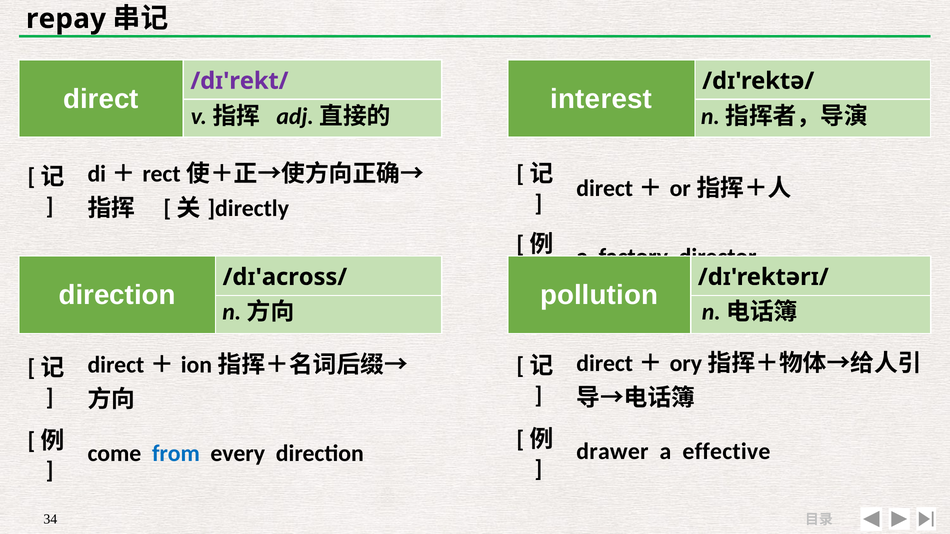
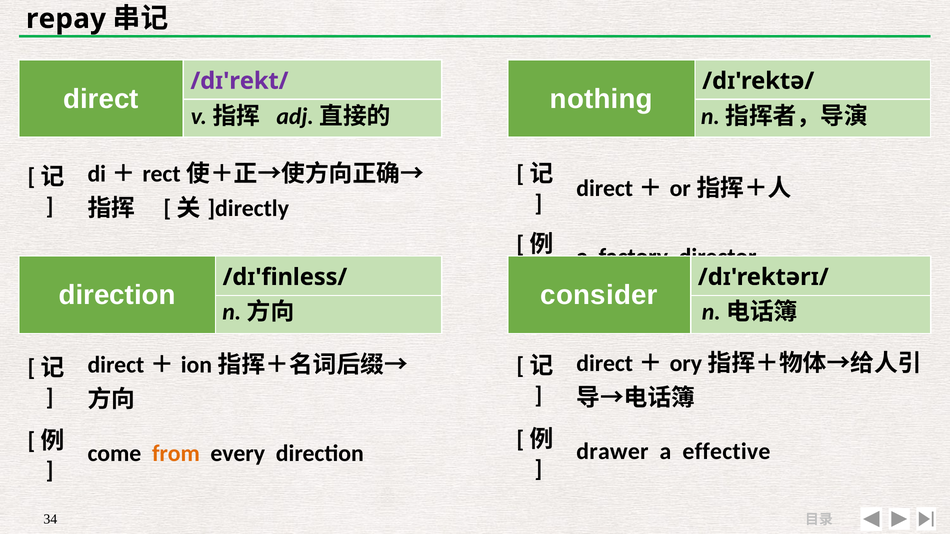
interest: interest -> nothing (601, 99)
/dɪ'across/: /dɪ'across/ -> /dɪ'finless/ (285, 277)
pollution: pollution -> consider (599, 295)
from colour: blue -> orange (176, 454)
